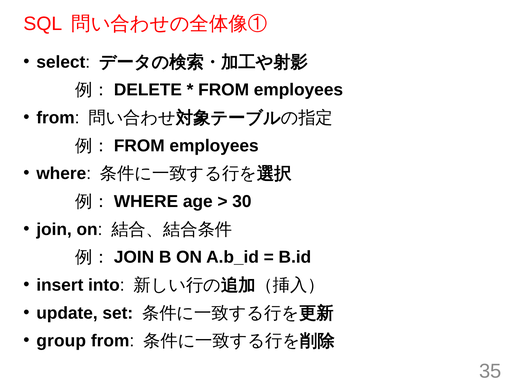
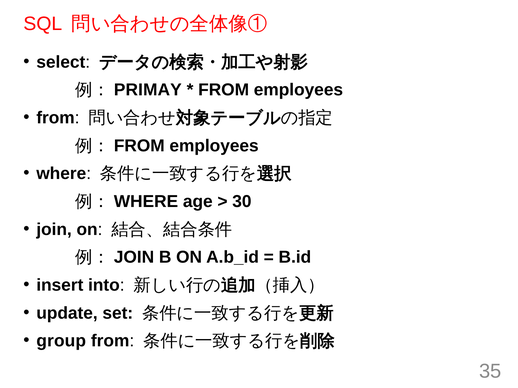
DELETE: DELETE -> PRIMAY (148, 90)
